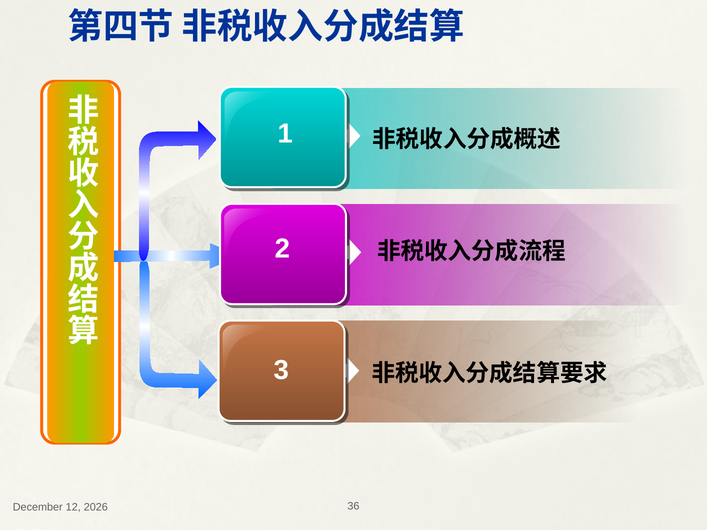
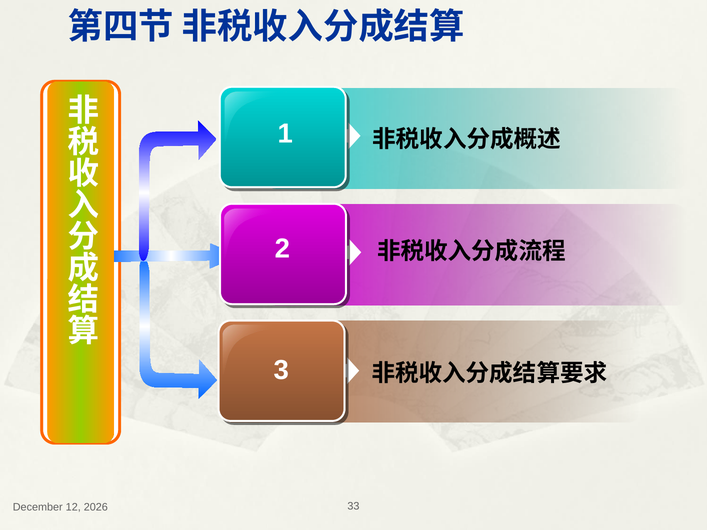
36: 36 -> 33 (353, 507)
